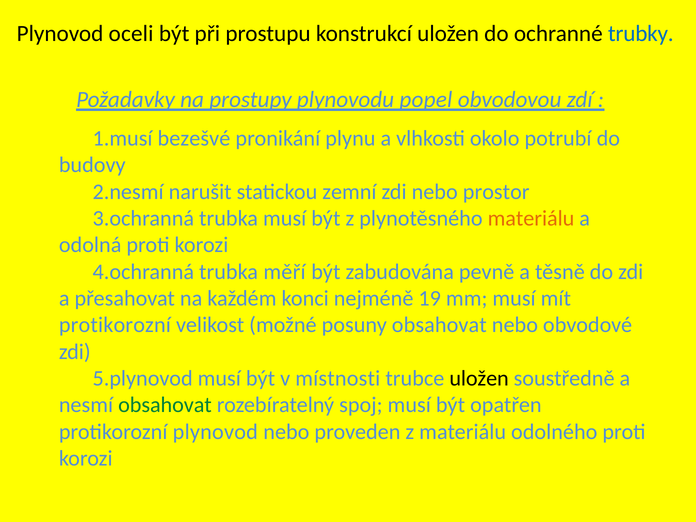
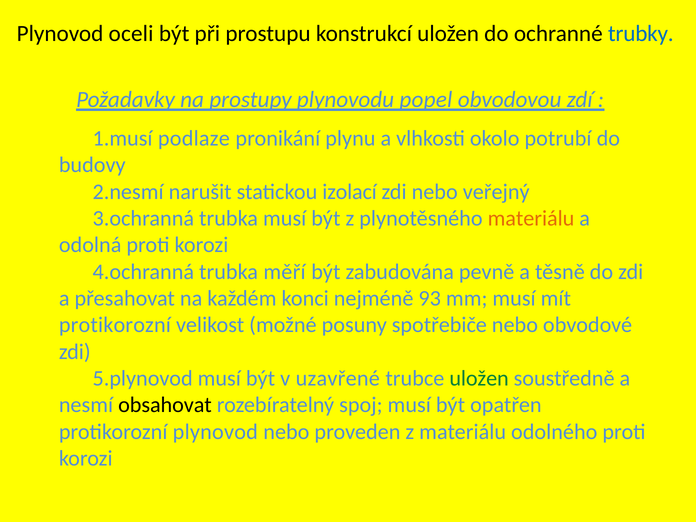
bezešvé: bezešvé -> podlaze (194, 138)
zemní: zemní -> izolací (350, 192)
prostor: prostor -> veřejný (496, 192)
19: 19 -> 93 (430, 298)
posuny obsahovat: obsahovat -> spotřebiče (439, 325)
místnosti: místnosti -> uzavřené (338, 378)
uložen colour: black -> green (479, 378)
obsahovat colour: green -> black (165, 405)
